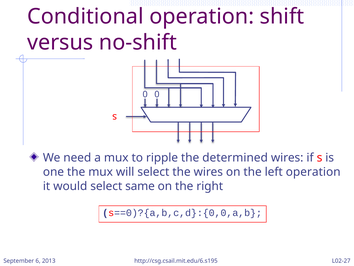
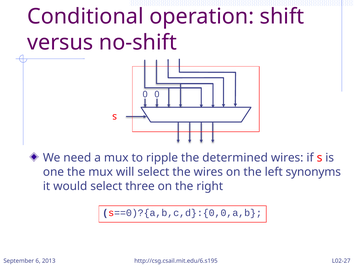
left operation: operation -> synonyms (313, 172)
same: same -> three (140, 186)
